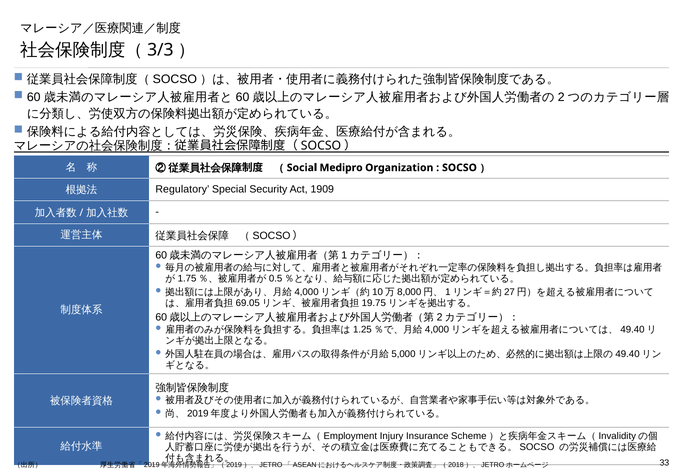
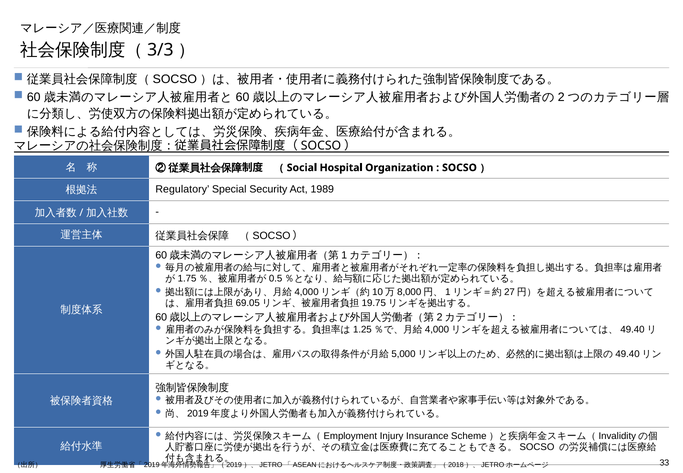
Medipro: Medipro -> Hospital (341, 168)
1909: 1909 -> 1989 (322, 189)
